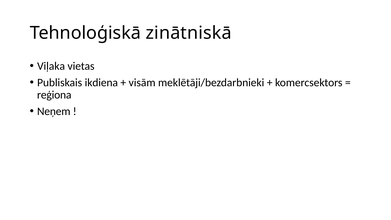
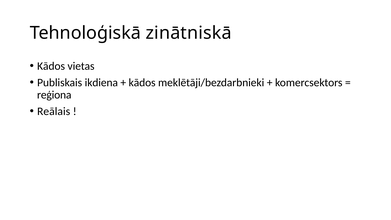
Viļaka: Viļaka -> Kādos (51, 66)
visām: visām -> kādos (142, 83)
Neņem: Neņem -> Reālais (54, 111)
